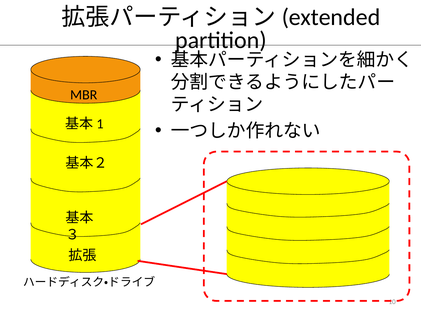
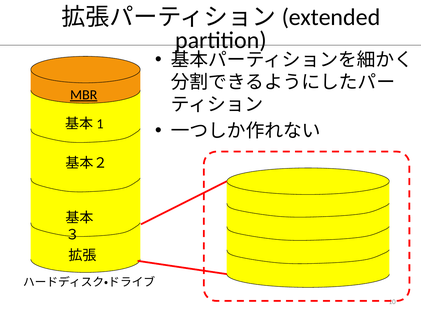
MBR underline: none -> present (84, 95)
